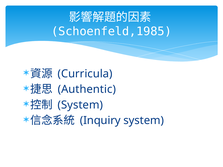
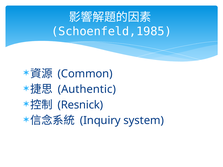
Curricula: Curricula -> Common (85, 74)
System: System -> Resnick (80, 105)
